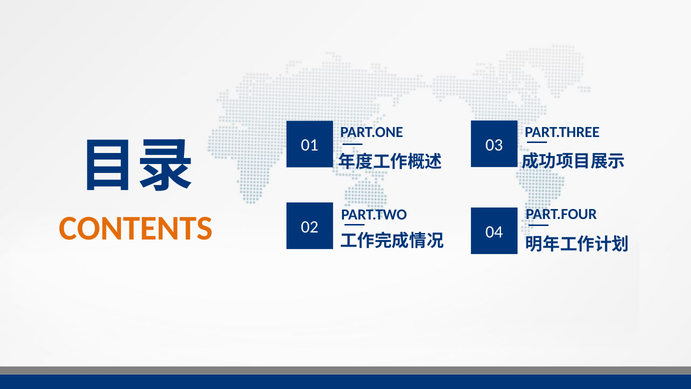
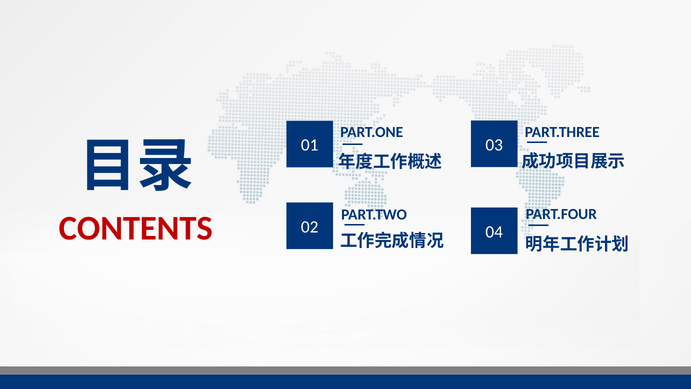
CONTENTS colour: orange -> red (136, 228)
